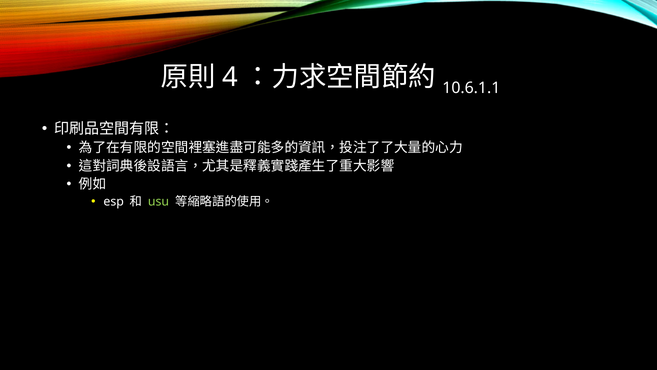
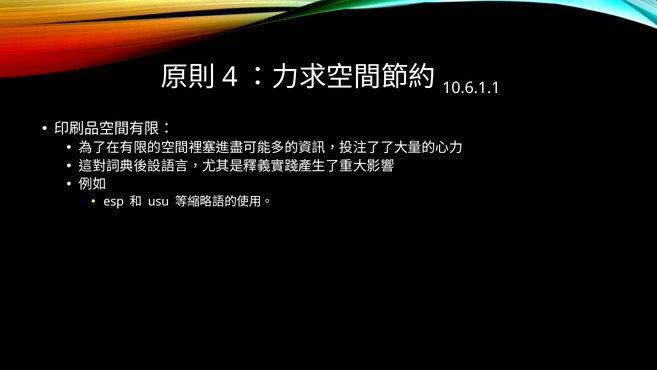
usu colour: light green -> white (159, 202)
